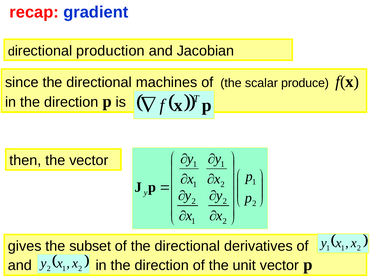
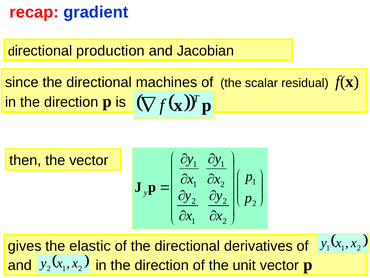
produce: produce -> residual (305, 83)
subset: subset -> elastic (90, 246)
